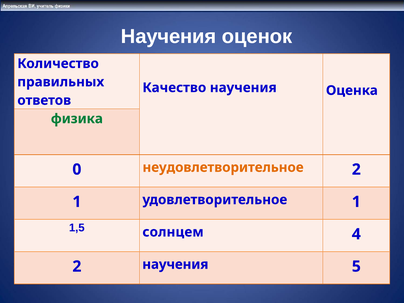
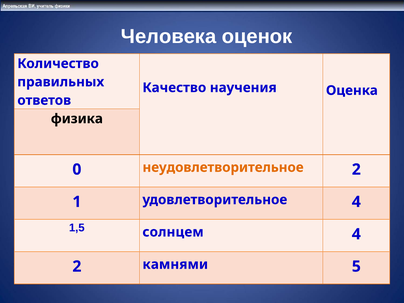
Научения: Научения -> Человека (169, 37)
физика colour: green -> black (77, 119)
удовлетворительное 1: 1 -> 4 (356, 202)
2 научения: научения -> камнями (175, 264)
